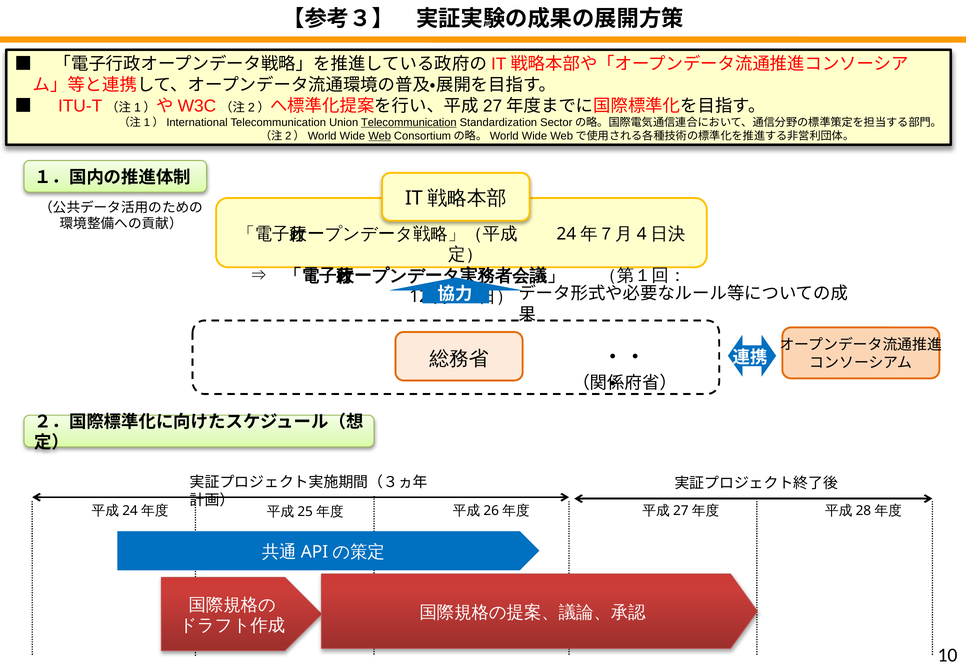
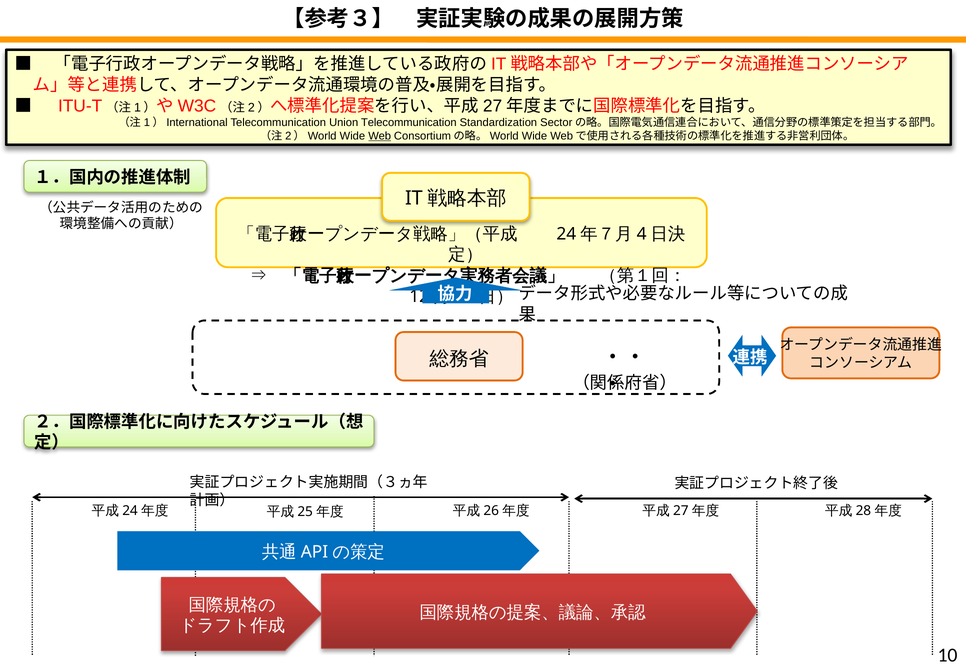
Telecommunication underline: present -> none (409, 123)
